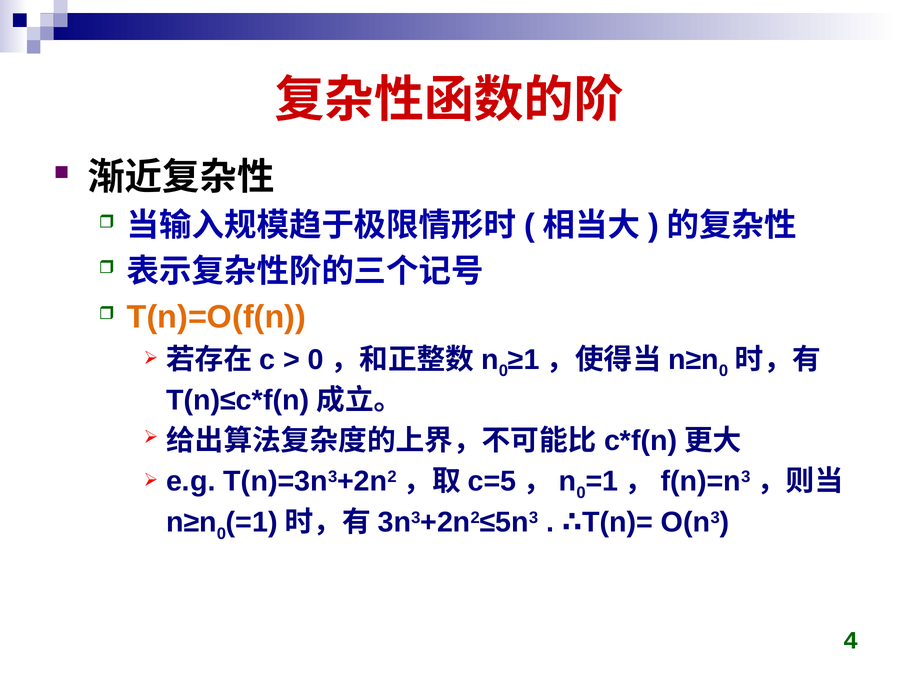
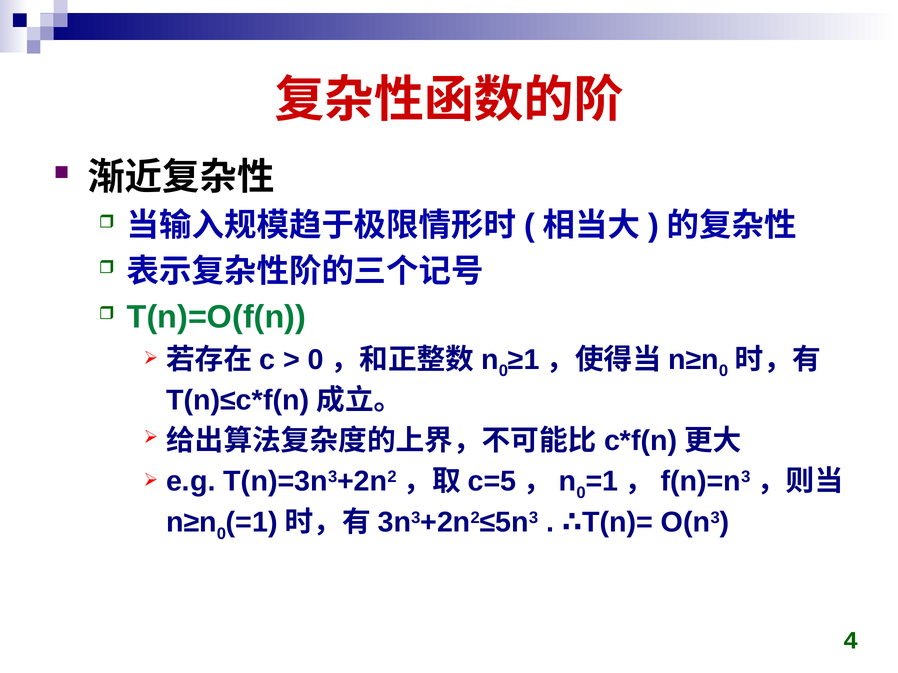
T(n)=O(f(n colour: orange -> green (216, 317)
